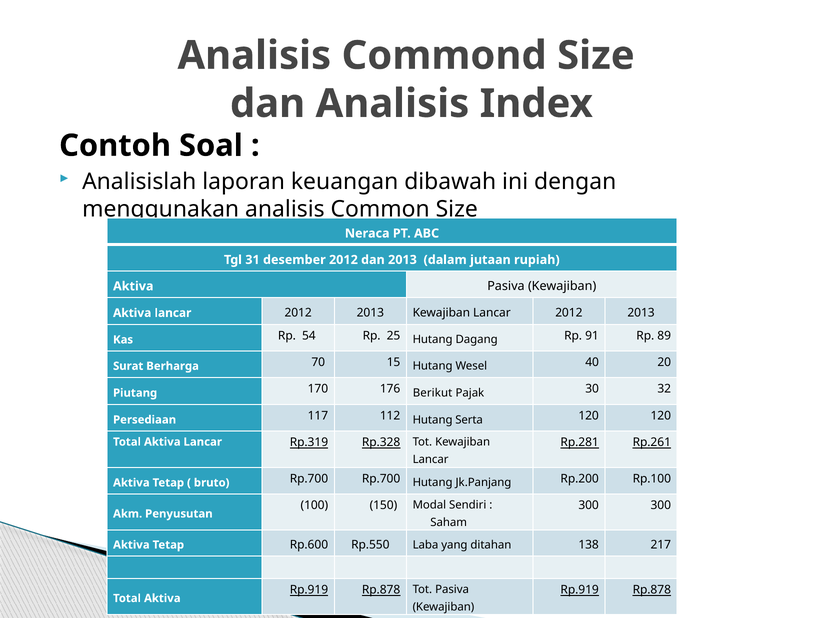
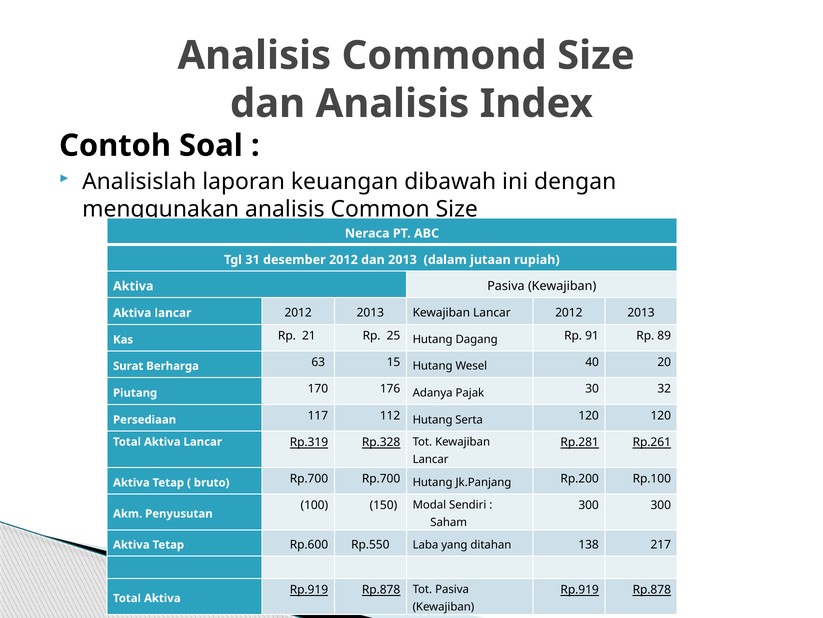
54: 54 -> 21 (309, 335)
70: 70 -> 63 (318, 362)
Berikut: Berikut -> Adanya (433, 392)
